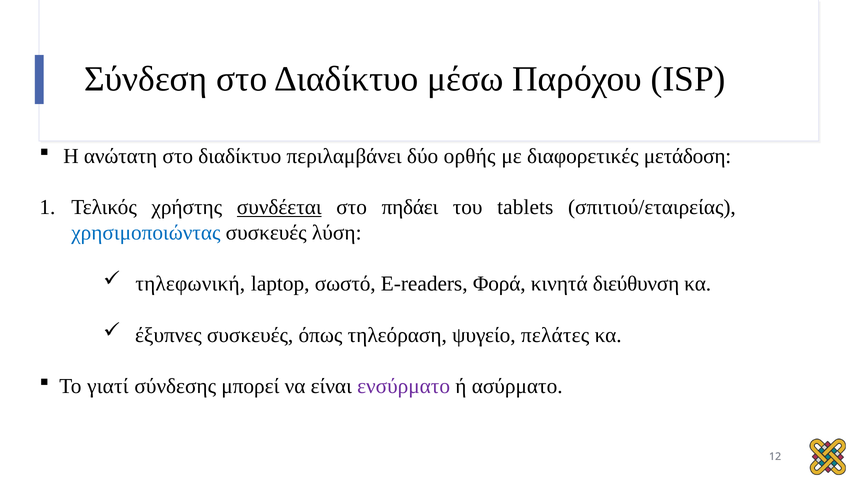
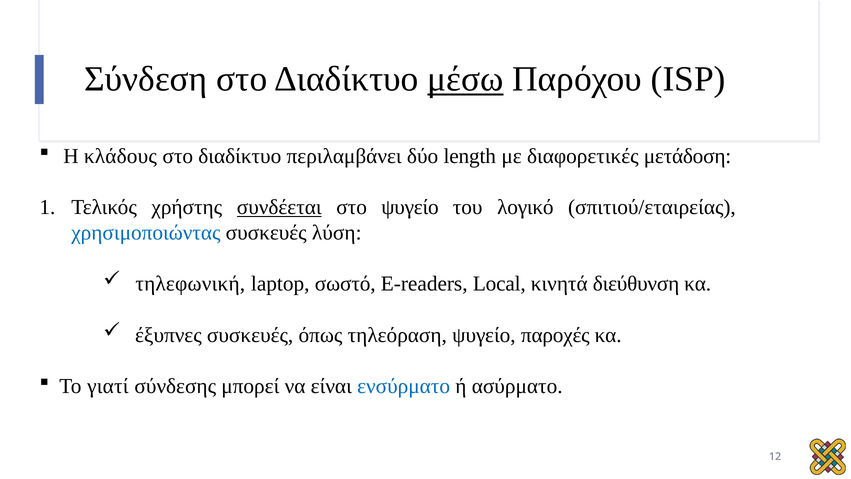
μέσω underline: none -> present (465, 79)
ανώτατη: ανώτατη -> κλάδους (120, 156)
ορθής: ορθής -> length (470, 156)
στο πηδάει: πηδάει -> ψυγείο (410, 207)
tablets: tablets -> λογικό (525, 207)
Φορά: Φορά -> Local (499, 284)
πελάτες: πελάτες -> παροχές (555, 335)
ενσύρματο colour: purple -> blue (404, 386)
